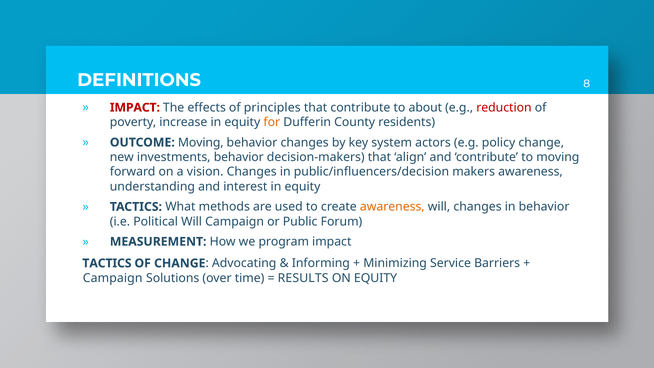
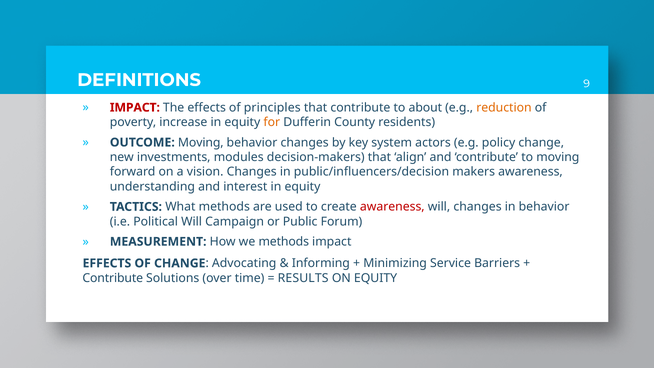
8: 8 -> 9 (587, 84)
reduction colour: red -> orange (504, 108)
investments behavior: behavior -> modules (239, 157)
awareness colour: orange -> red (392, 207)
we program: program -> methods (284, 242)
TACTICS: TACTICS -> EFFECTS (107, 263)
Campaign: Campaign -> Contribute (113, 278)
